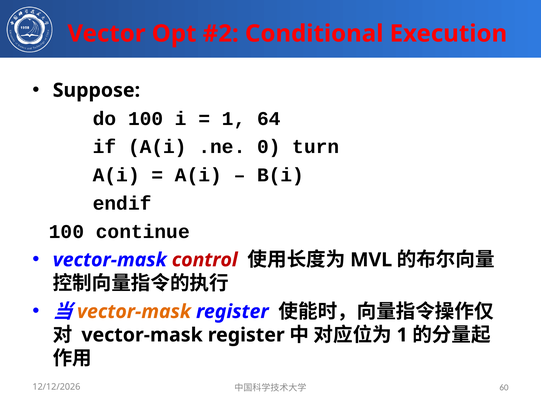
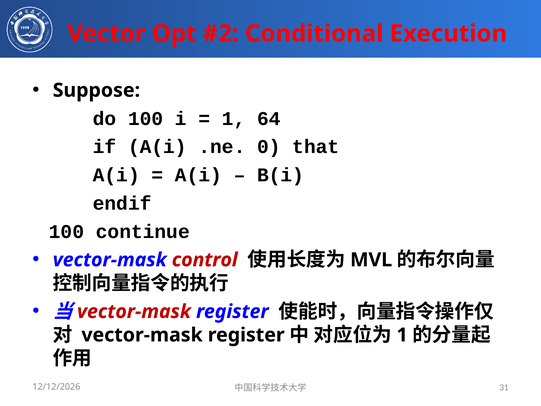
turn: turn -> that (316, 147)
vector-mask colour: orange -> red (134, 311)
60: 60 -> 31 (504, 387)
